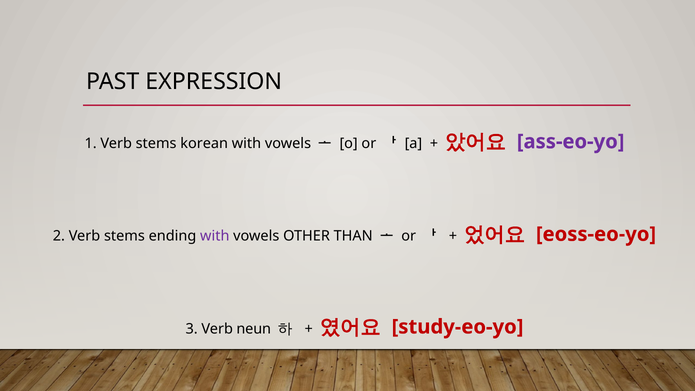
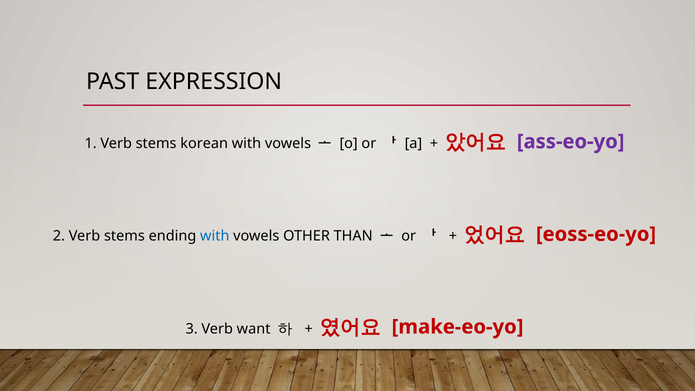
with colour: purple -> blue (215, 236)
neun: neun -> want (254, 329)
study-eo-yo: study-eo-yo -> make-eo-yo (458, 327)
